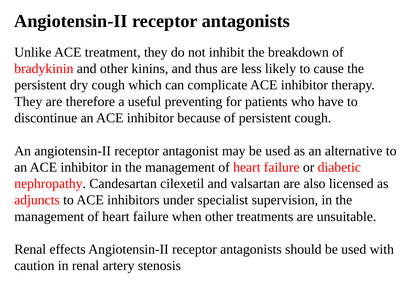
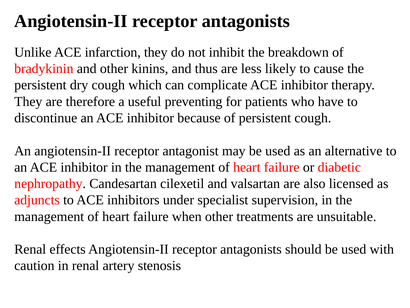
treatment: treatment -> infarction (113, 52)
